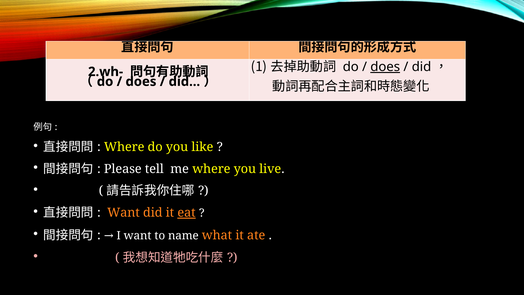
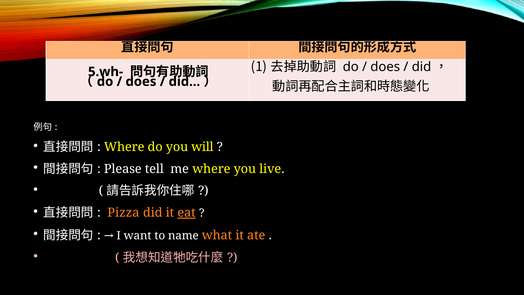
does underline: present -> none (385, 67)
2.wh-: 2.wh- -> 5.wh- (106, 72)
like: like -> will (202, 147)
Want: Want -> Pizza (123, 213)
